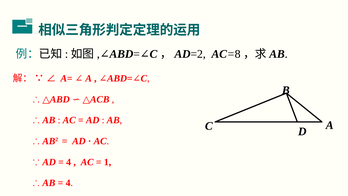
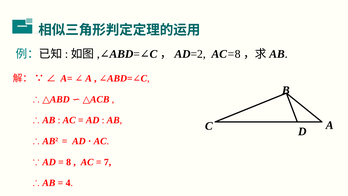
4: 4 -> 8 (69, 162)
1: 1 -> 7 (108, 162)
